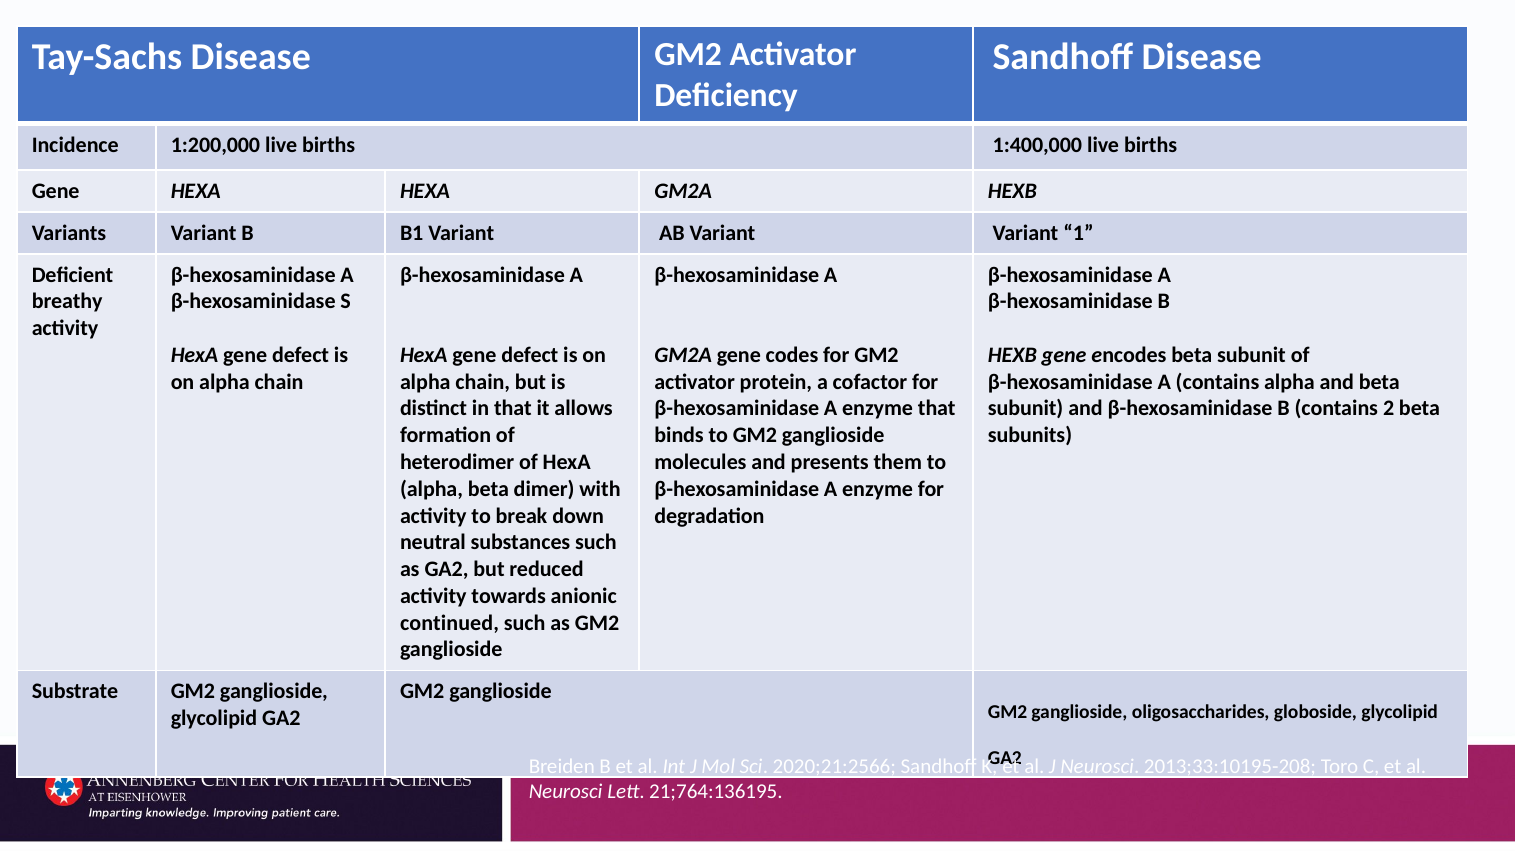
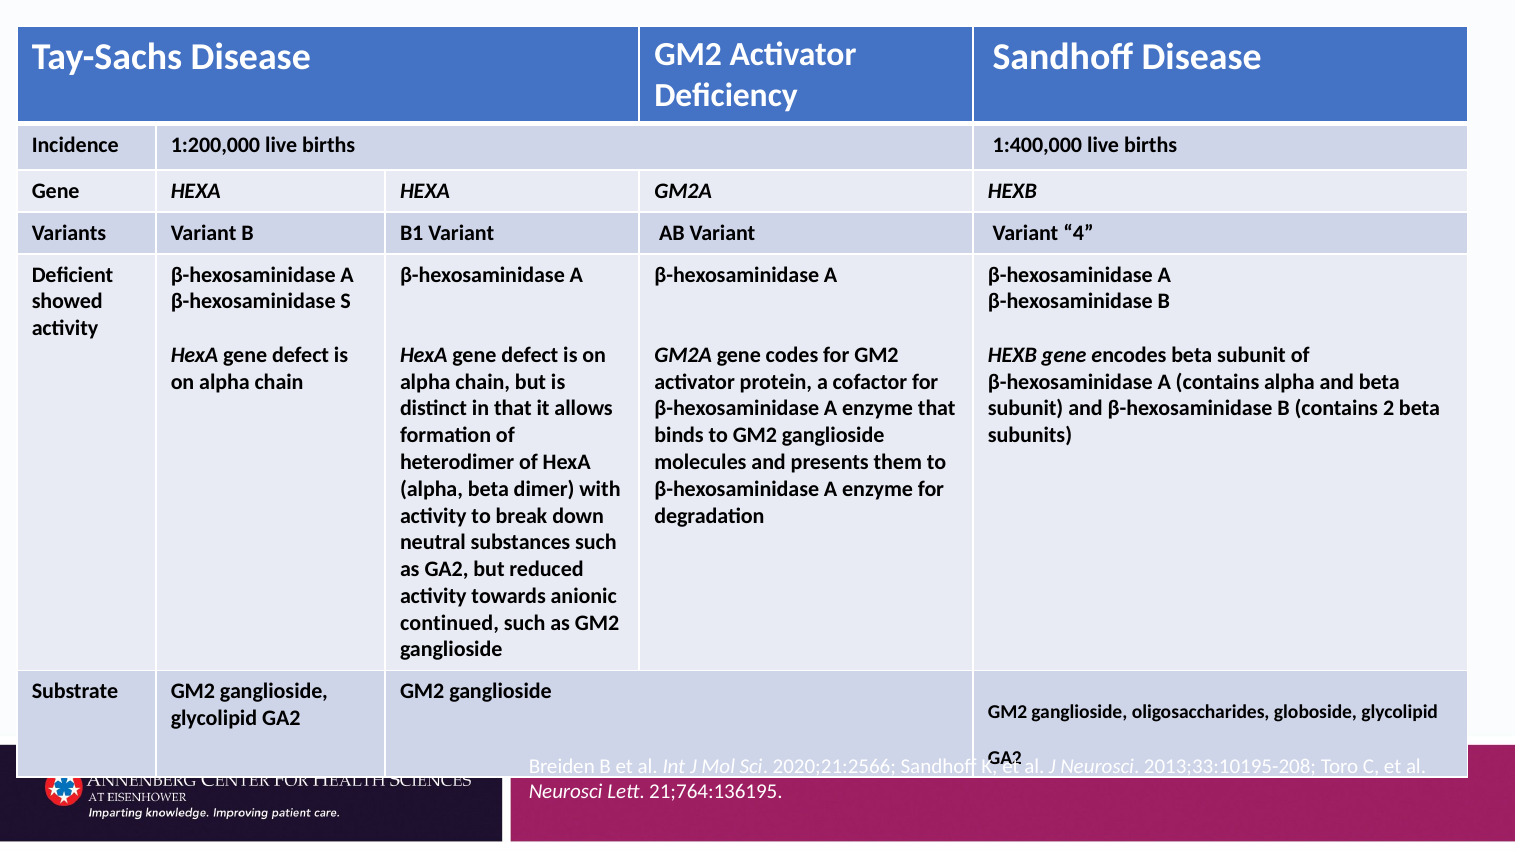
1: 1 -> 4 (1078, 233)
breathy: breathy -> showed (67, 302)
